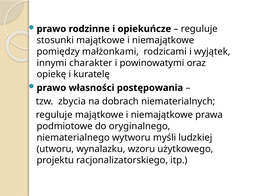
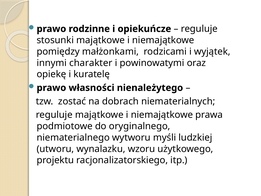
postępowania: postępowania -> nienależytego (150, 88)
zbycia: zbycia -> zostać (72, 101)
